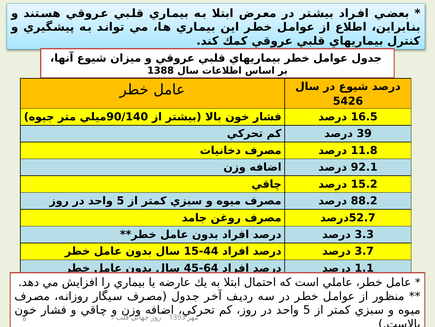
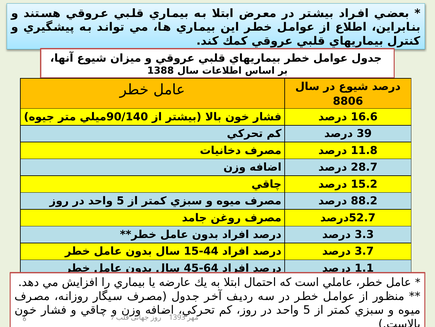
5426: 5426 -> 8806 (348, 101)
16.5: 16.5 -> 16.6 (364, 117)
92.1: 92.1 -> 28.7 (364, 167)
